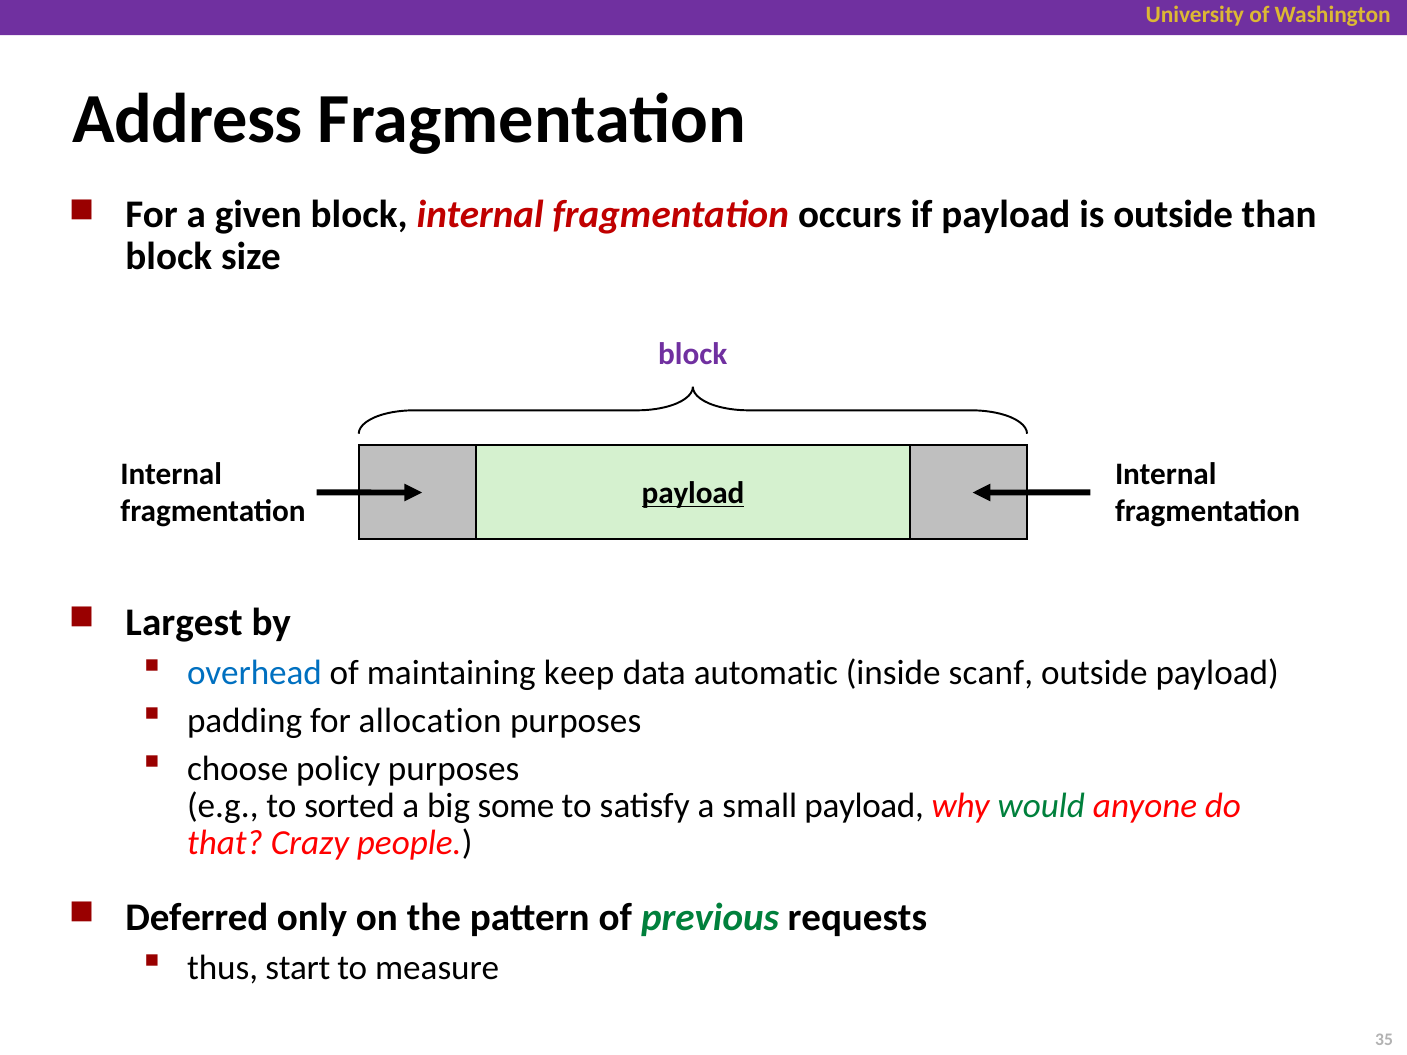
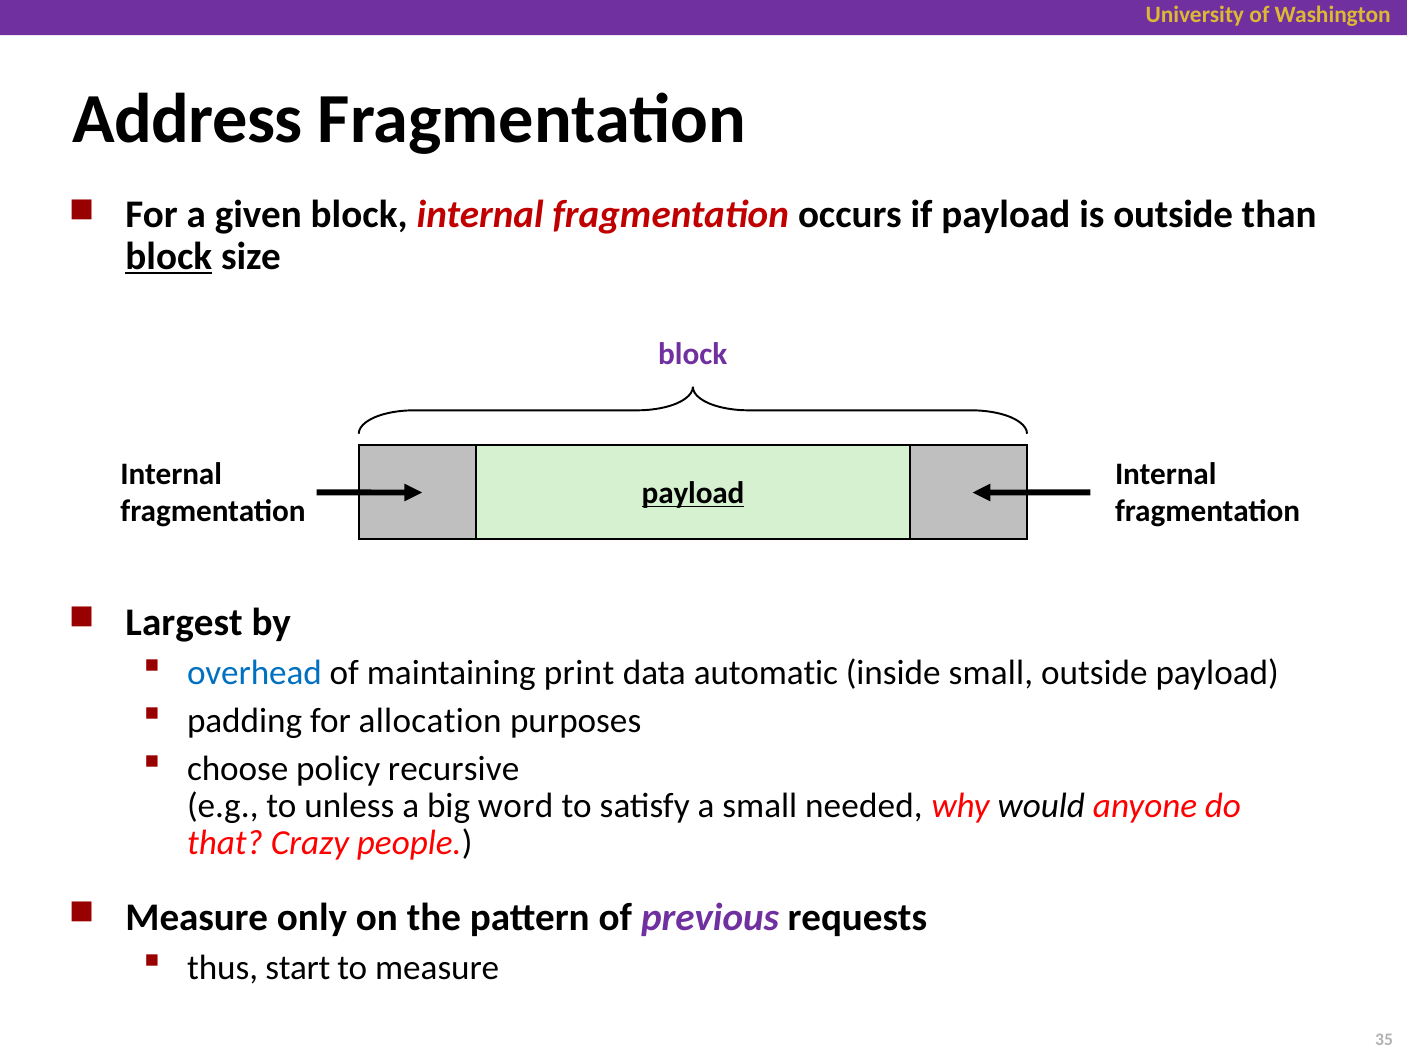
block underline: none -> present (169, 256)
keep: keep -> print (579, 673)
inside scanf: scanf -> small (991, 673)
policy purposes: purposes -> recursive (454, 769)
sorted: sorted -> unless (349, 806)
some: some -> word (516, 806)
small payload: payload -> needed (864, 806)
would colour: green -> black (1041, 806)
Deferred: Deferred -> Measure (197, 918)
previous colour: green -> purple (710, 918)
